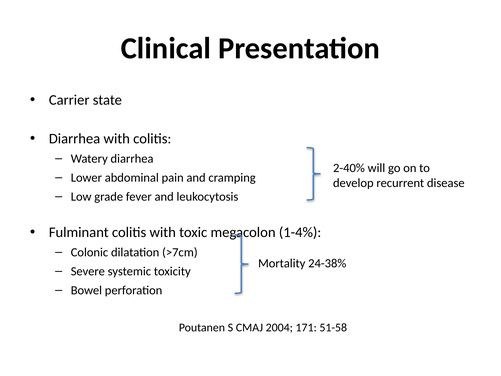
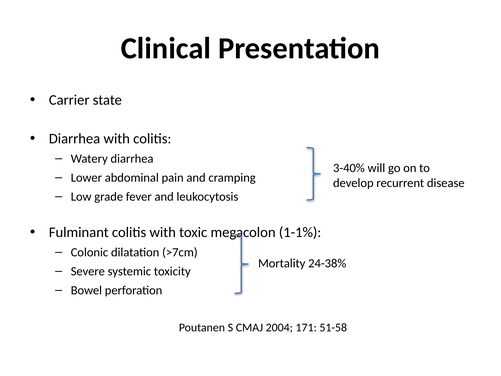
2-40%: 2-40% -> 3-40% (349, 168)
1-4%: 1-4% -> 1-1% (300, 232)
